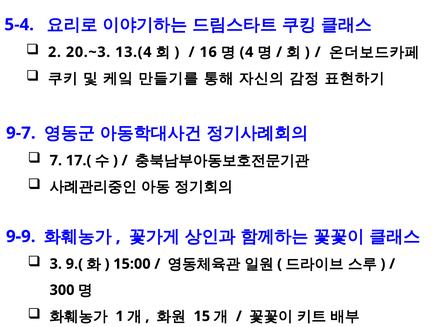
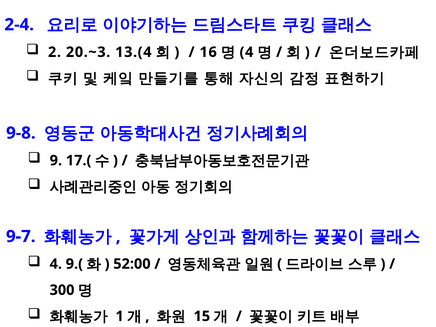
5-4: 5-4 -> 2-4 (19, 25)
9-7: 9-7 -> 9-8 (21, 133)
7: 7 -> 9 (56, 160)
9-9: 9-9 -> 9-7 (21, 236)
3: 3 -> 4 (56, 264)
15:00: 15:00 -> 52:00 (132, 264)
